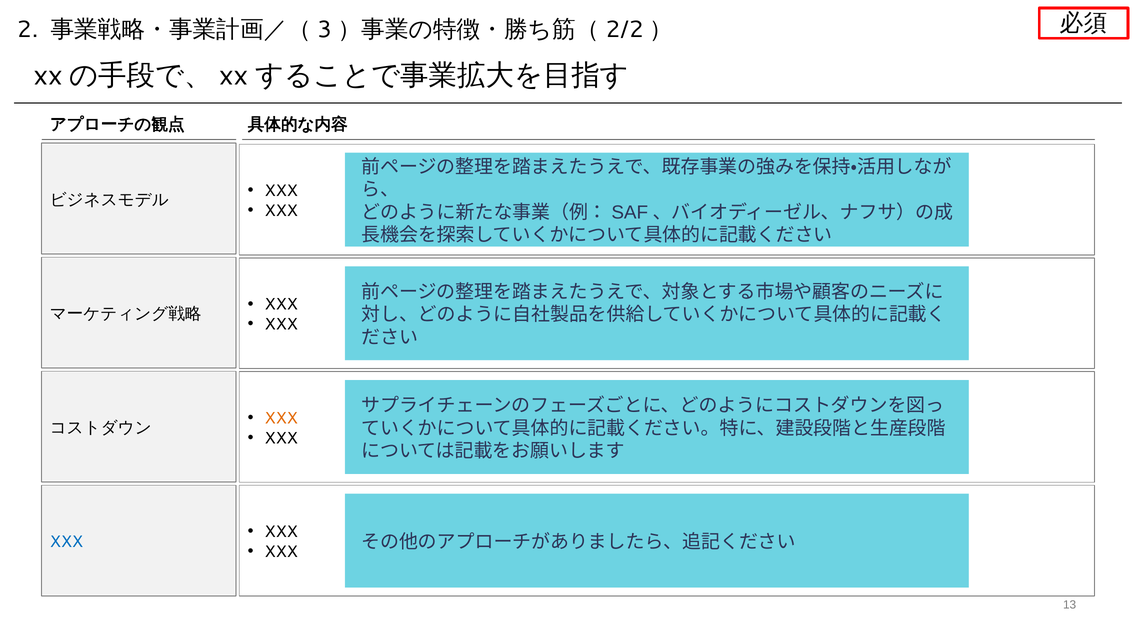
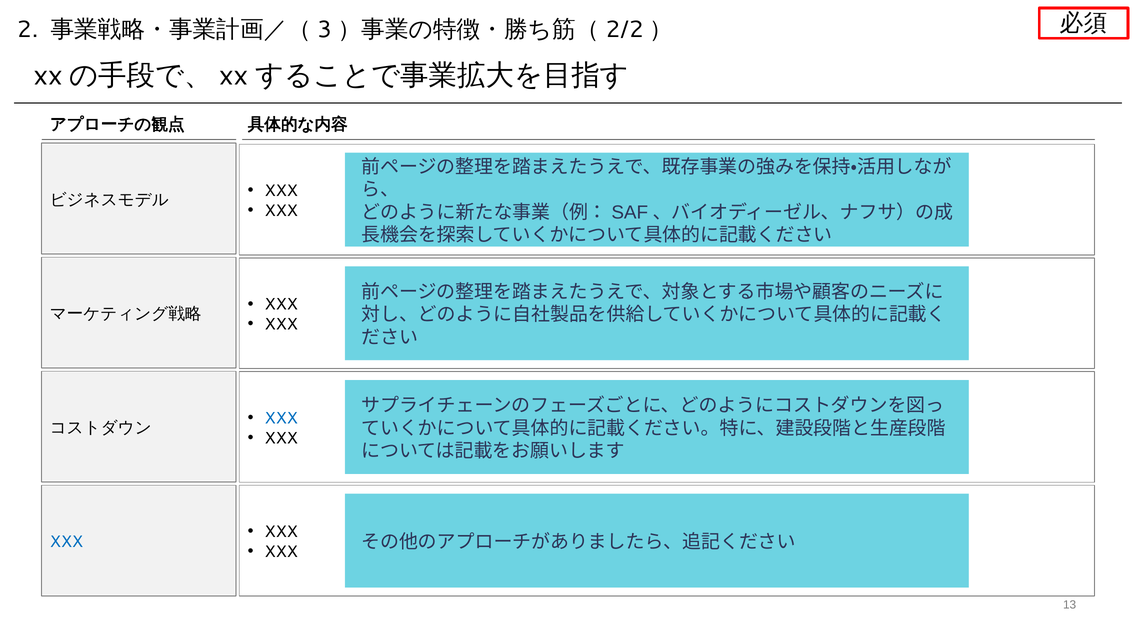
XXX colour: orange -> blue (281, 418)
